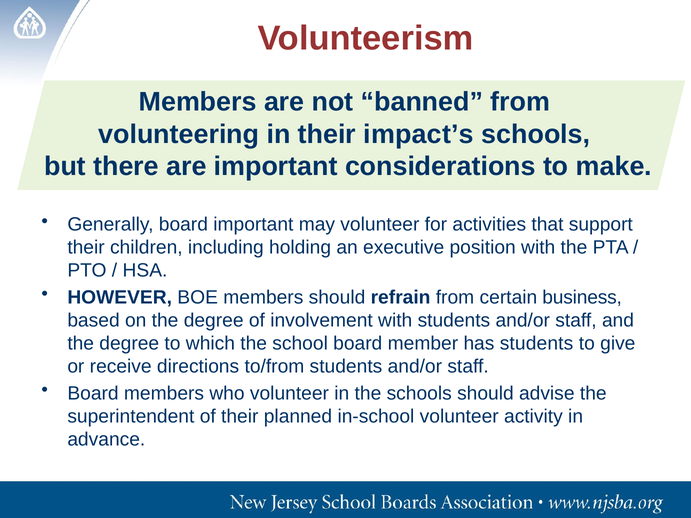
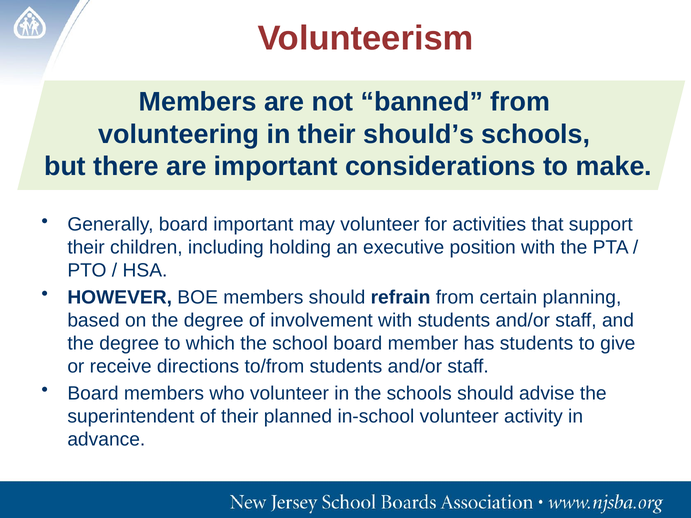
impact’s: impact’s -> should’s (419, 134)
business: business -> planning (582, 297)
